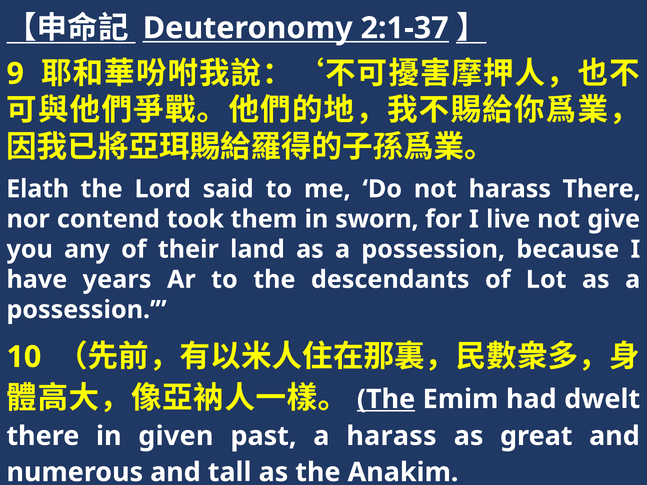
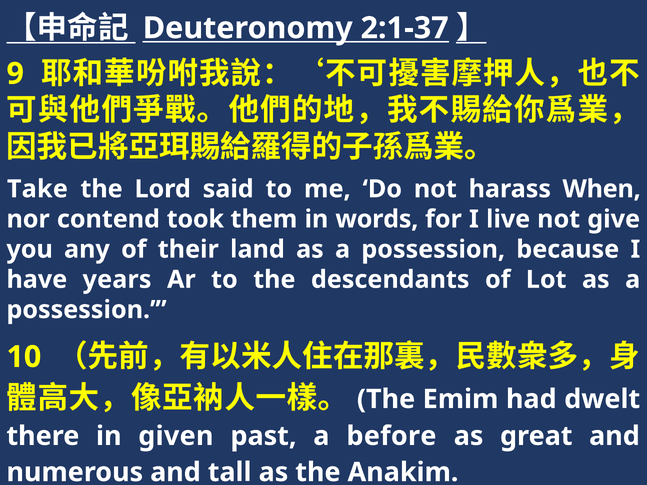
Elath: Elath -> Take (37, 189)
harass There: There -> When (602, 189)
sworn: sworn -> words (377, 219)
The underline: present -> none (386, 399)
a harass: harass -> before (391, 436)
